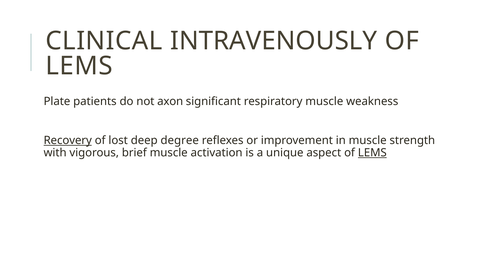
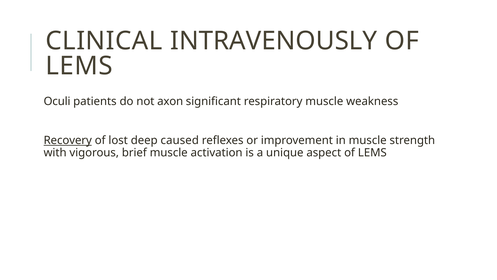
Plate: Plate -> Oculi (57, 101)
degree: degree -> caused (180, 140)
LEMS underline: present -> none (372, 153)
